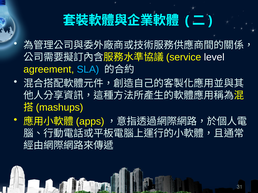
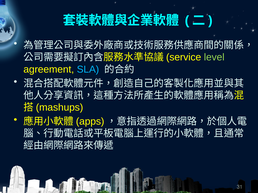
level colour: white -> light green (214, 57)
